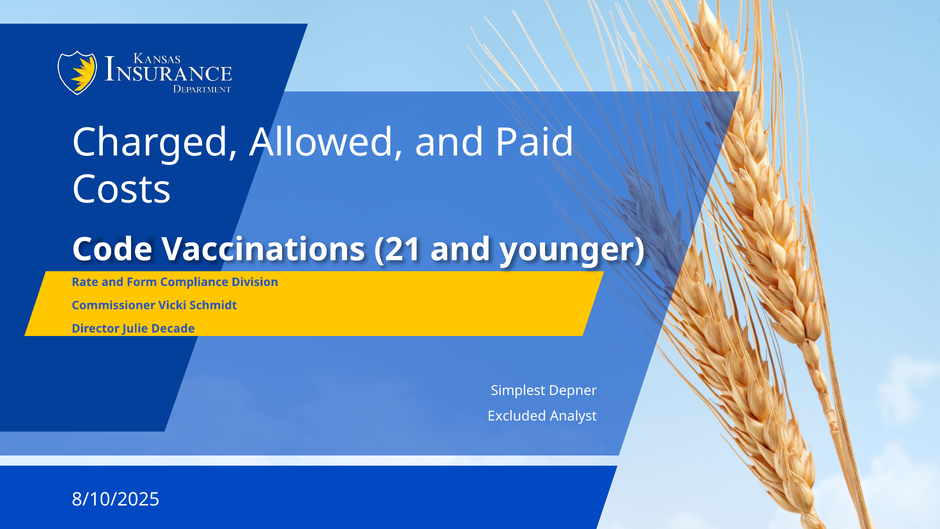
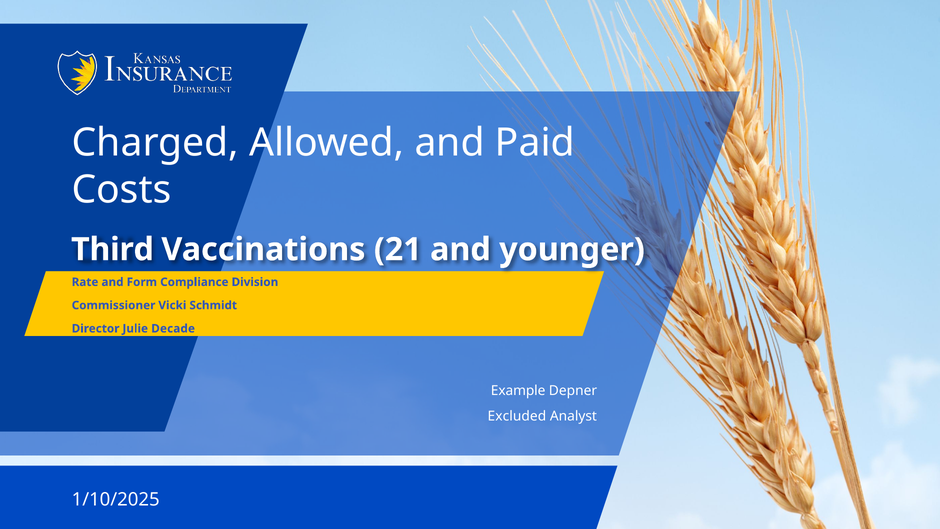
Code: Code -> Third (113, 249)
Simplest: Simplest -> Example (518, 391)
8/10/2025: 8/10/2025 -> 1/10/2025 (116, 499)
